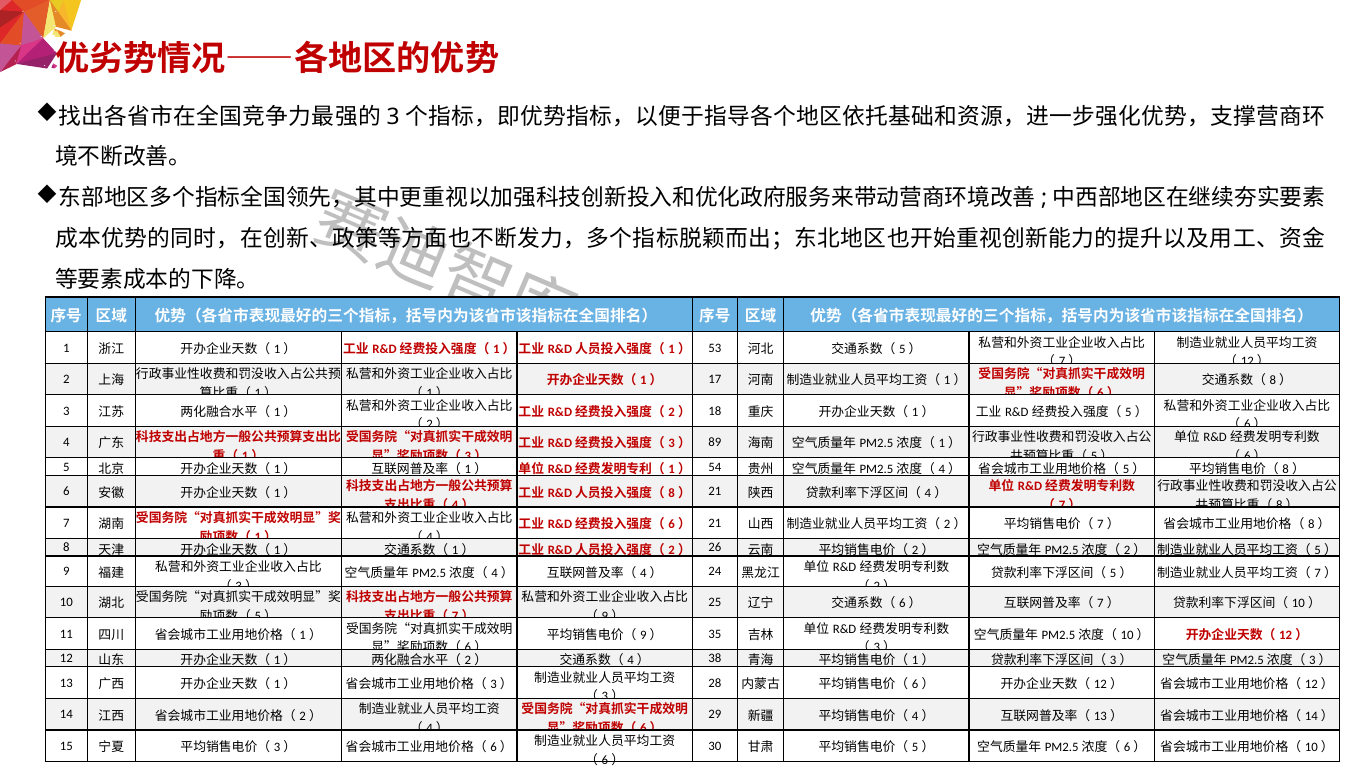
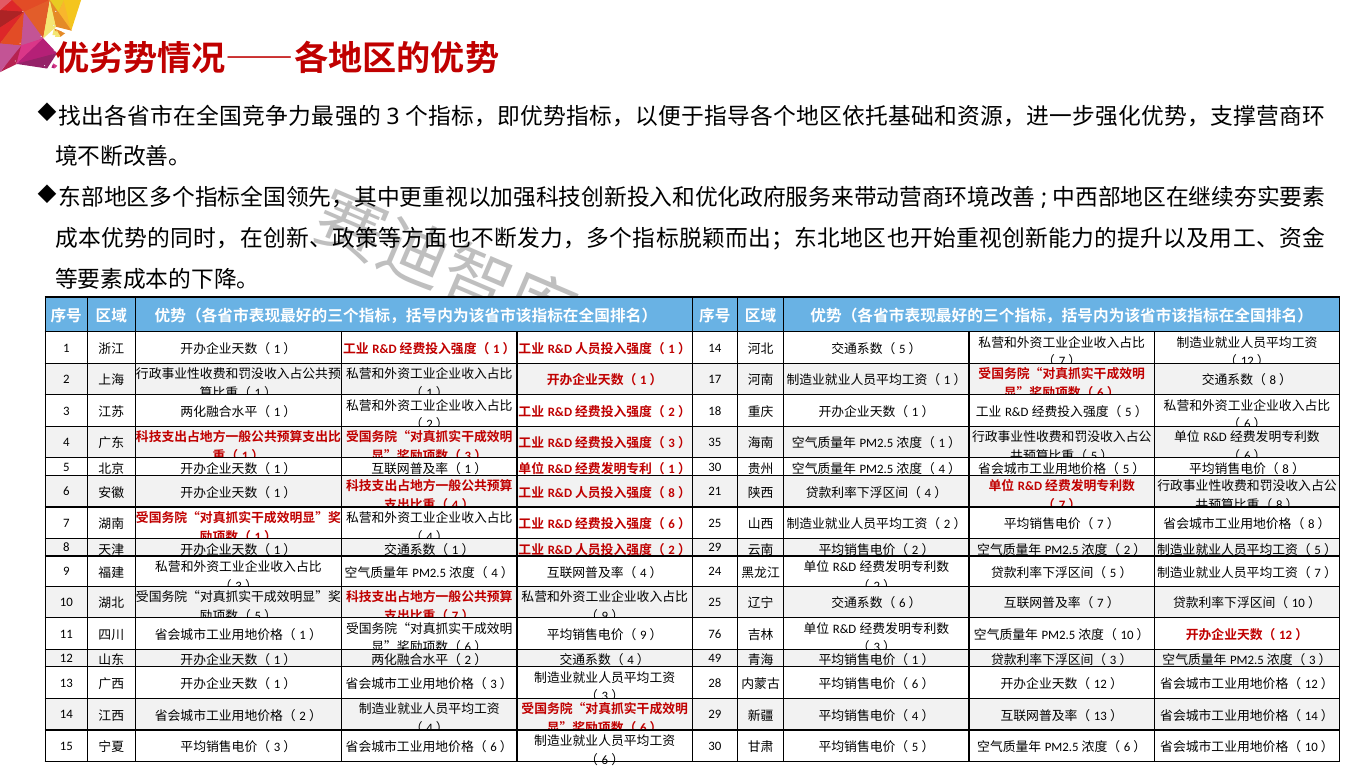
53: 53 -> 14 (715, 348)
89: 89 -> 35 (715, 443)
54: 54 -> 30 (715, 467)
21: 21 -> 25 (715, 523)
26: 26 -> 29 (715, 548)
35: 35 -> 76 (715, 634)
38: 38 -> 49 (715, 659)
